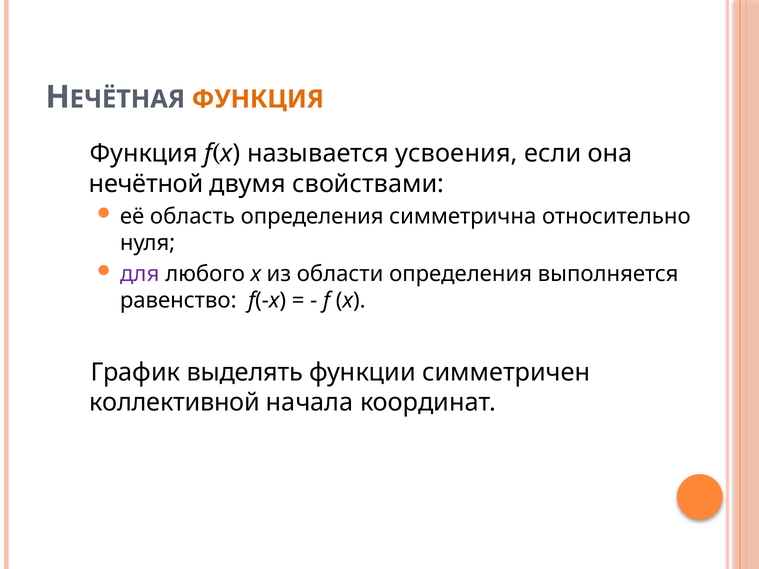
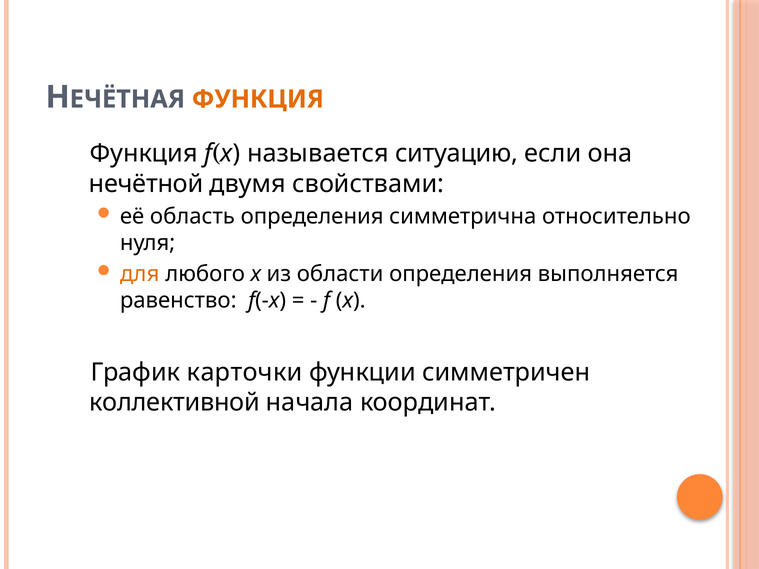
усвоения: усвоения -> ситуацию (457, 154)
для colour: purple -> orange (140, 274)
выделять: выделять -> карточки (245, 372)
